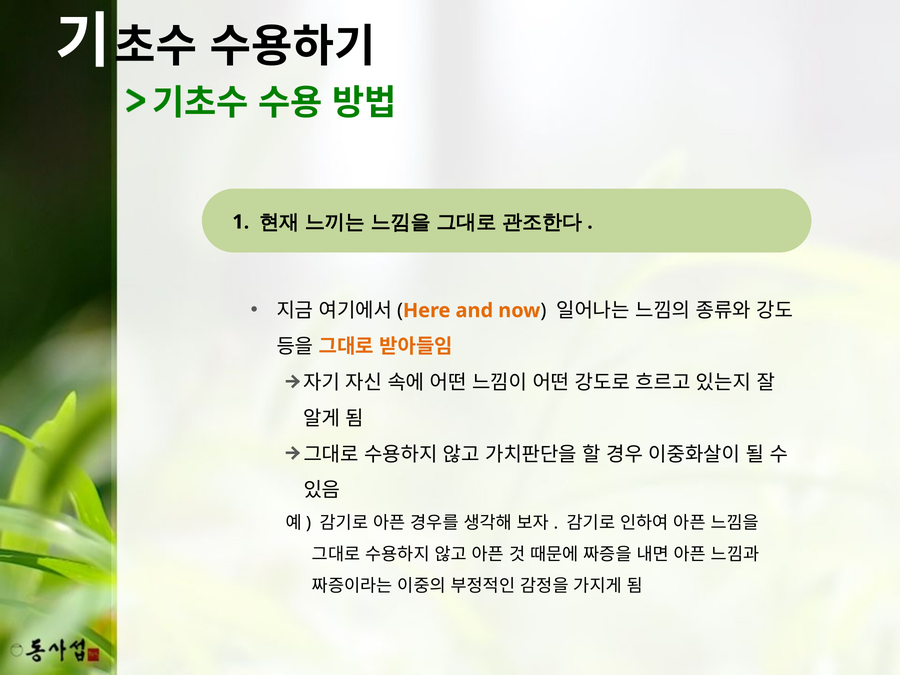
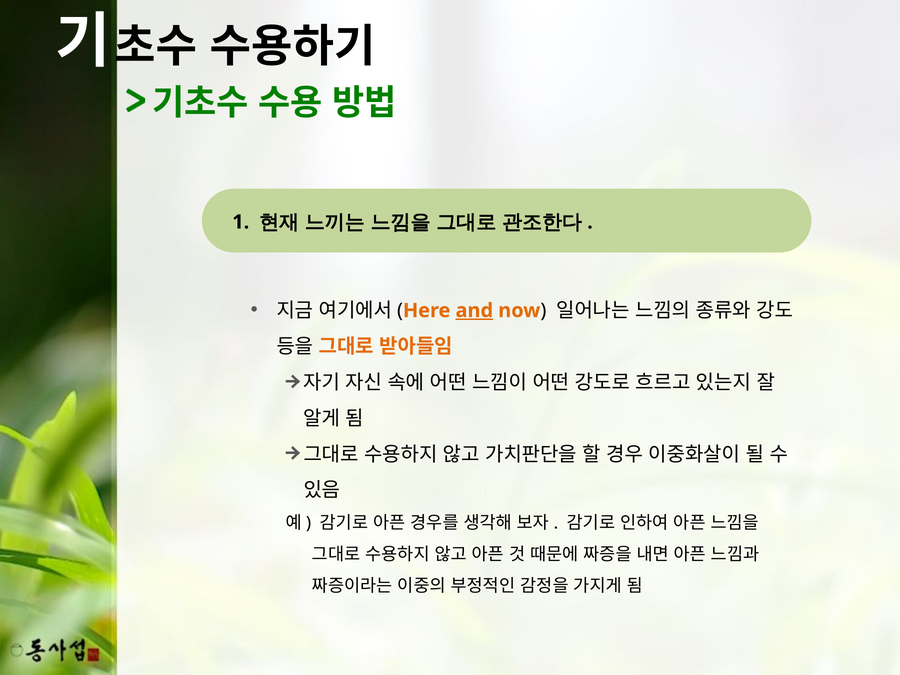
and underline: none -> present (474, 311)
